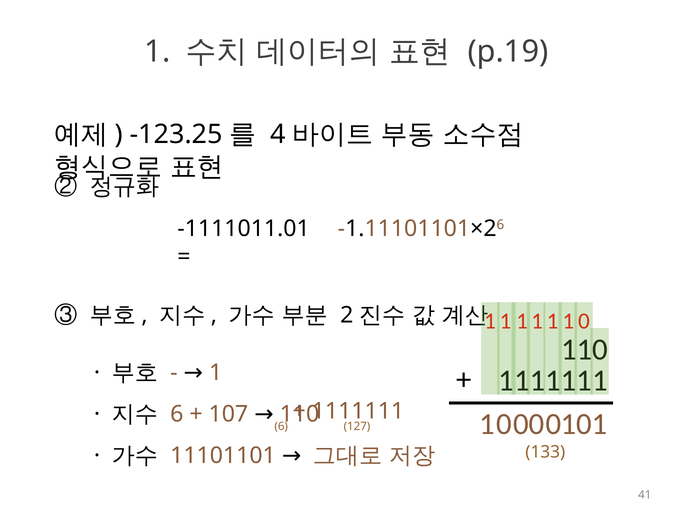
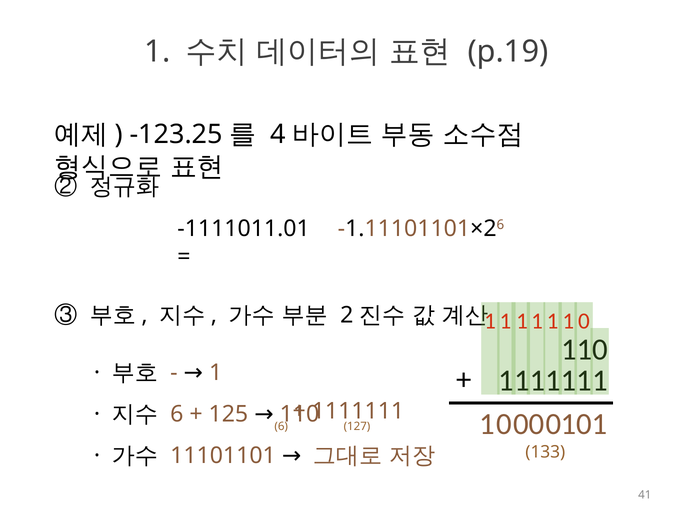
107: 107 -> 125 (228, 415)
